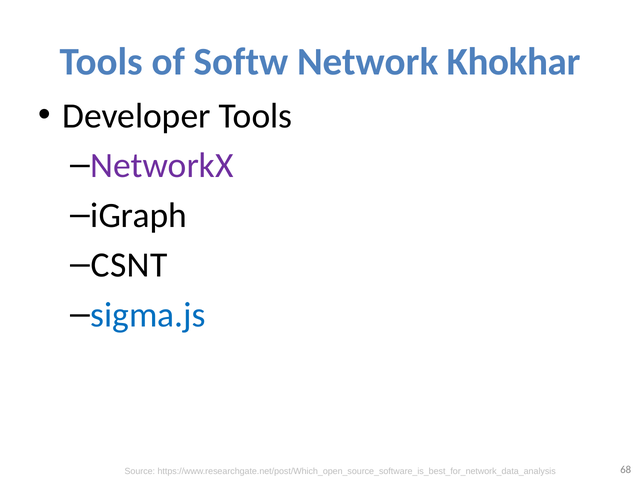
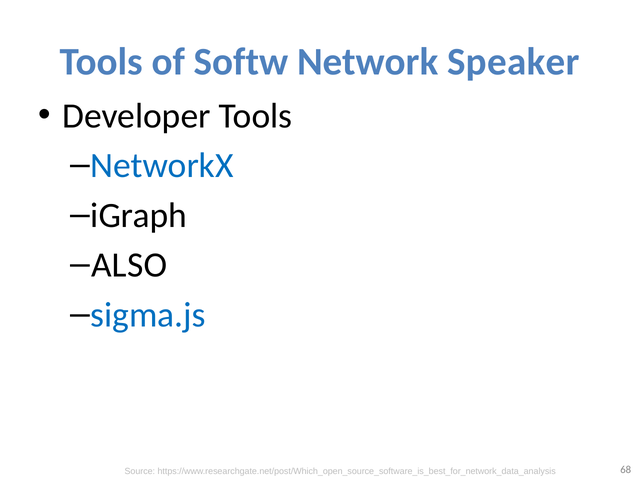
Khokhar: Khokhar -> Speaker (513, 62)
NetworkX colour: purple -> blue (162, 166)
CSNT: CSNT -> ALSO (129, 265)
